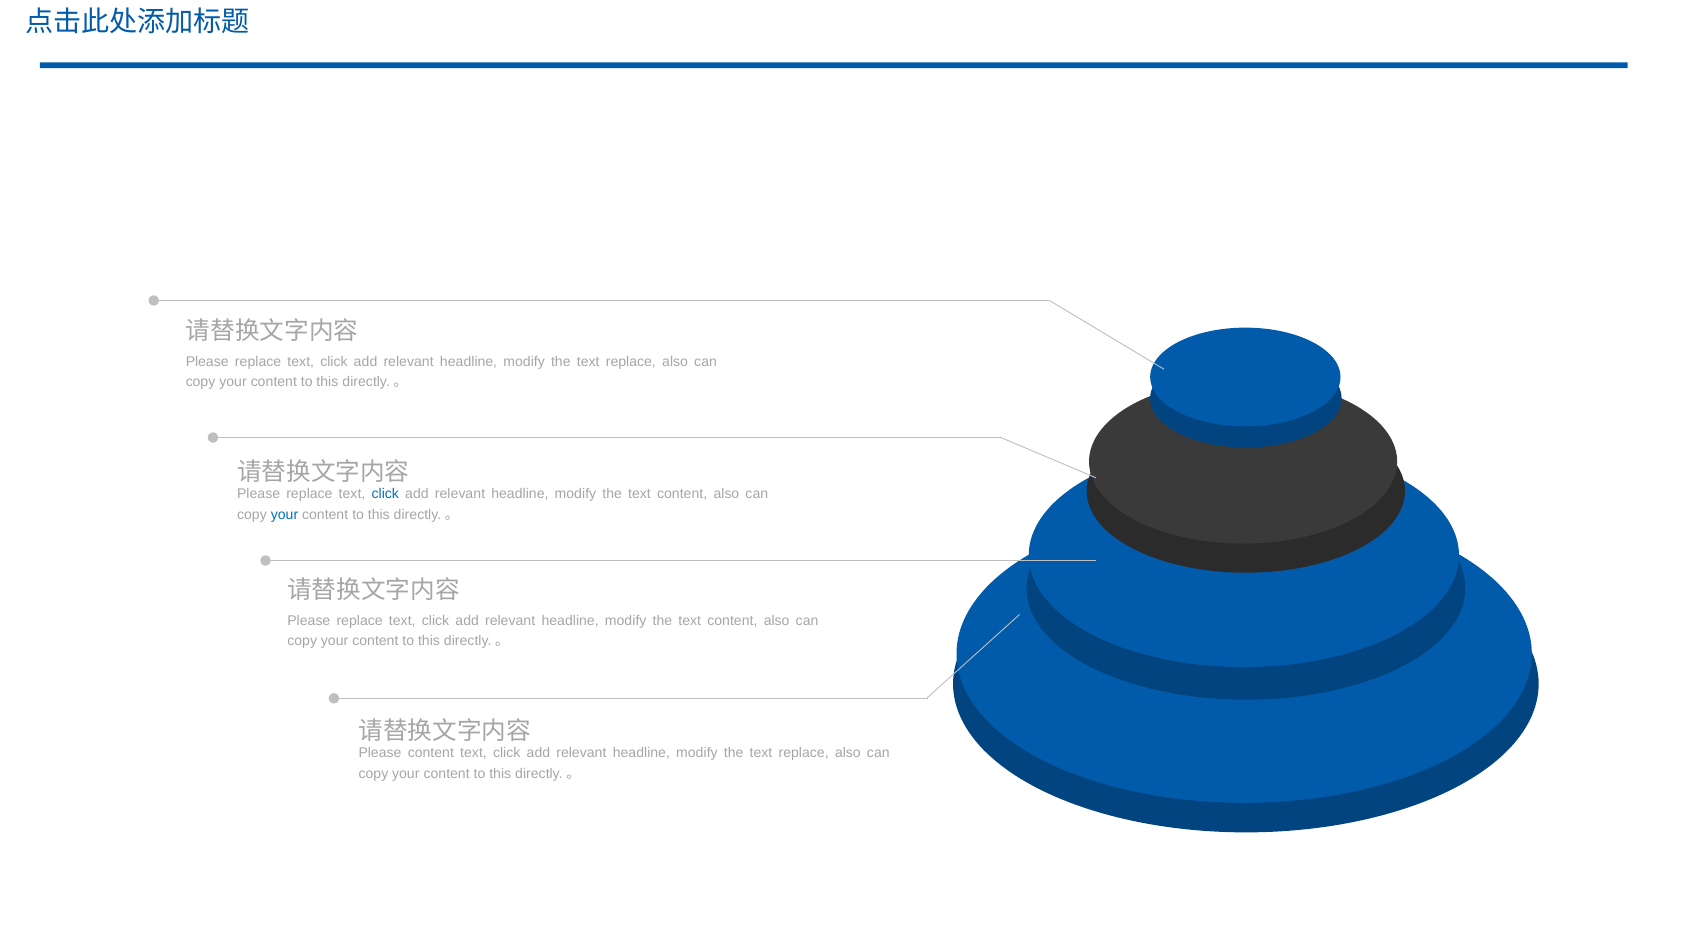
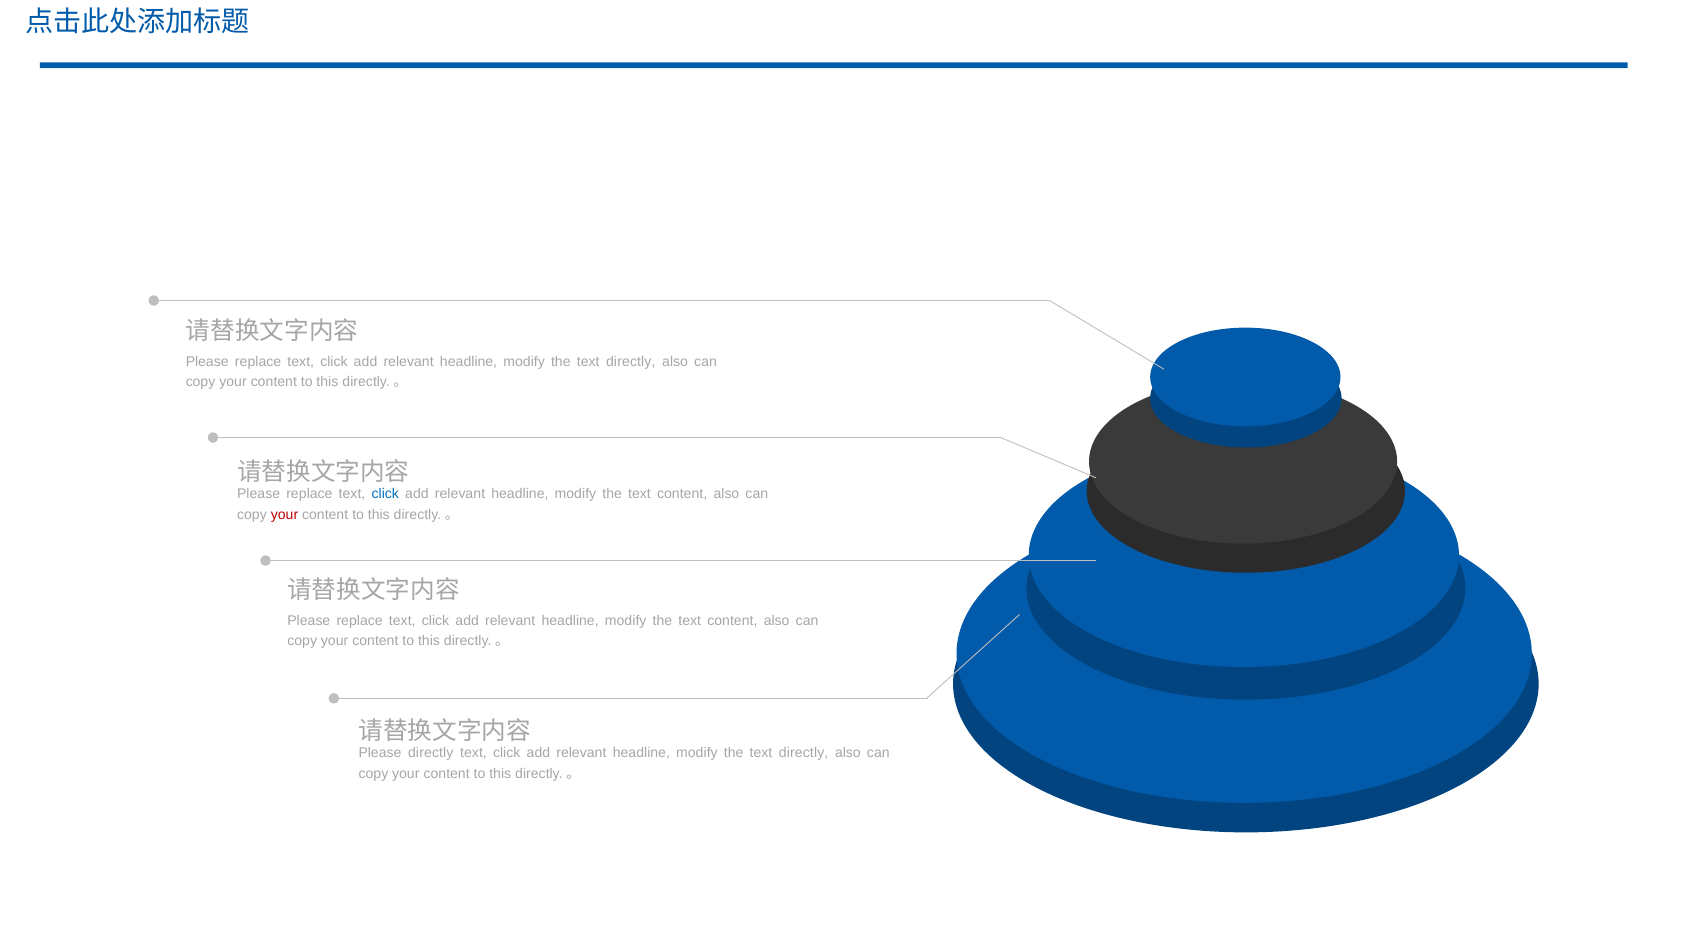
replace: replace -> directly (631, 362)
your colour: blue -> red (284, 514)
Please content: content -> directly (431, 753)
replace: replace -> directly (804, 753)
